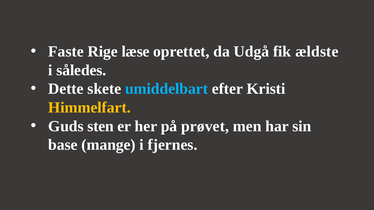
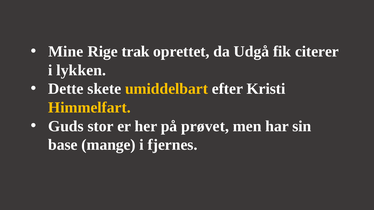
Faste: Faste -> Mine (66, 52)
læse: læse -> trak (136, 52)
ældste: ældste -> citerer (317, 52)
således: således -> lykken (81, 70)
umiddelbart colour: light blue -> yellow (167, 89)
sten: sten -> stor (101, 126)
